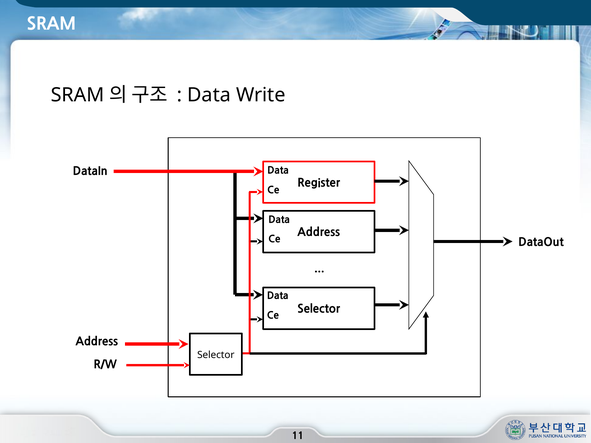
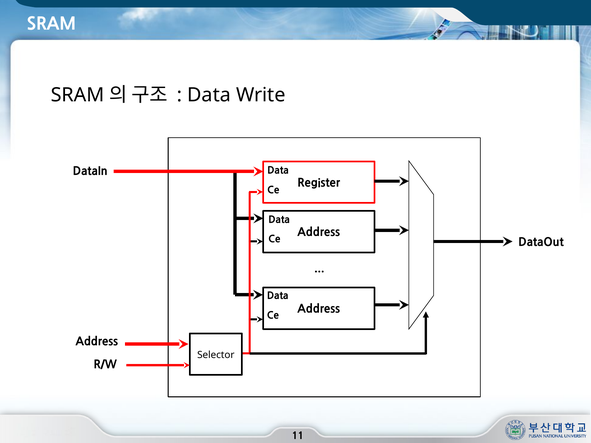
Selector: Selector -> Address (319, 309)
